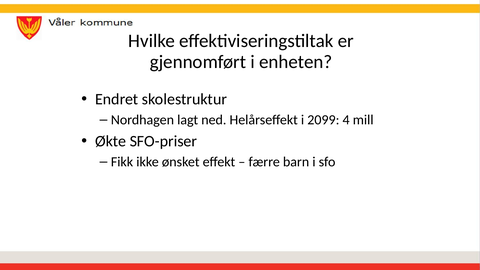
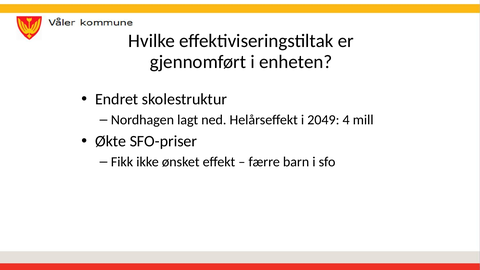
2099: 2099 -> 2049 (323, 120)
